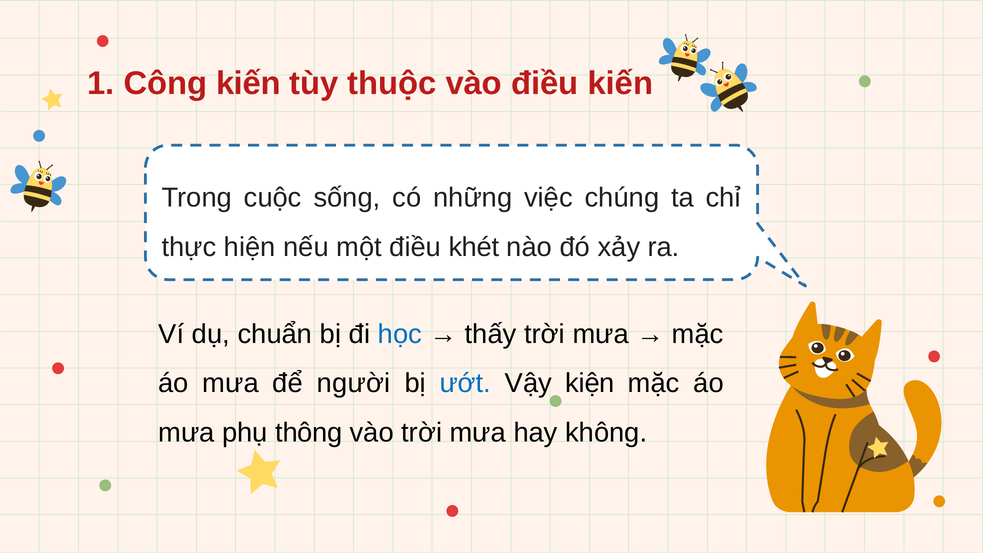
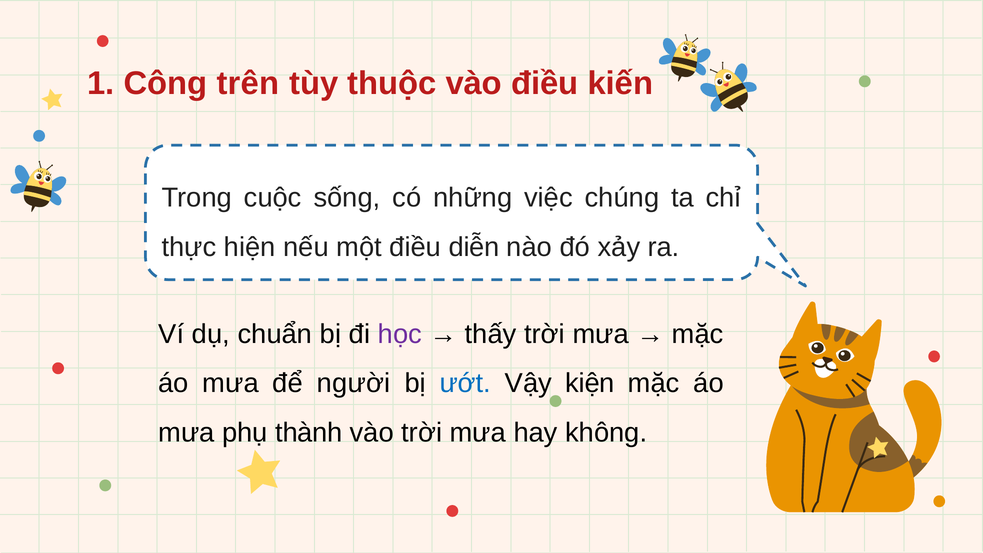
Công kiến: kiến -> trên (248, 84)
khét: khét -> diễn (474, 247)
học colour: blue -> purple (400, 334)
thông: thông -> thành (309, 433)
